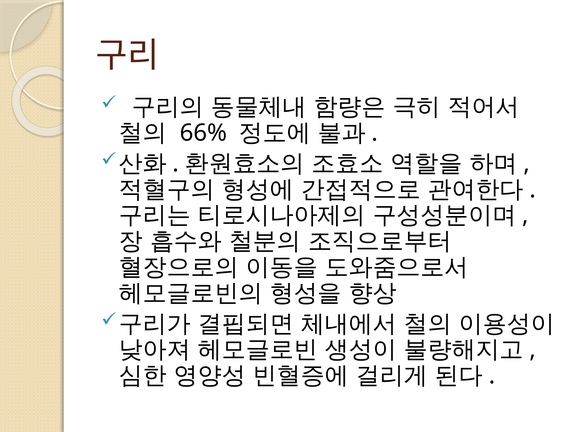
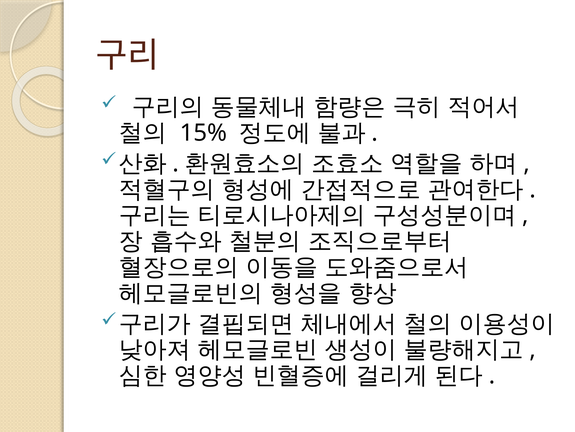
66%: 66% -> 15% (203, 133)
